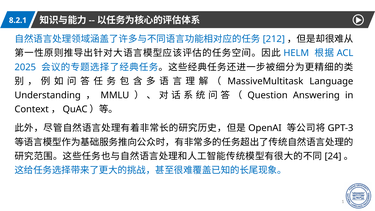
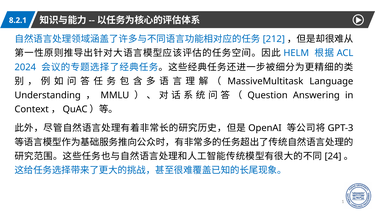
2025: 2025 -> 2024 (25, 67)
